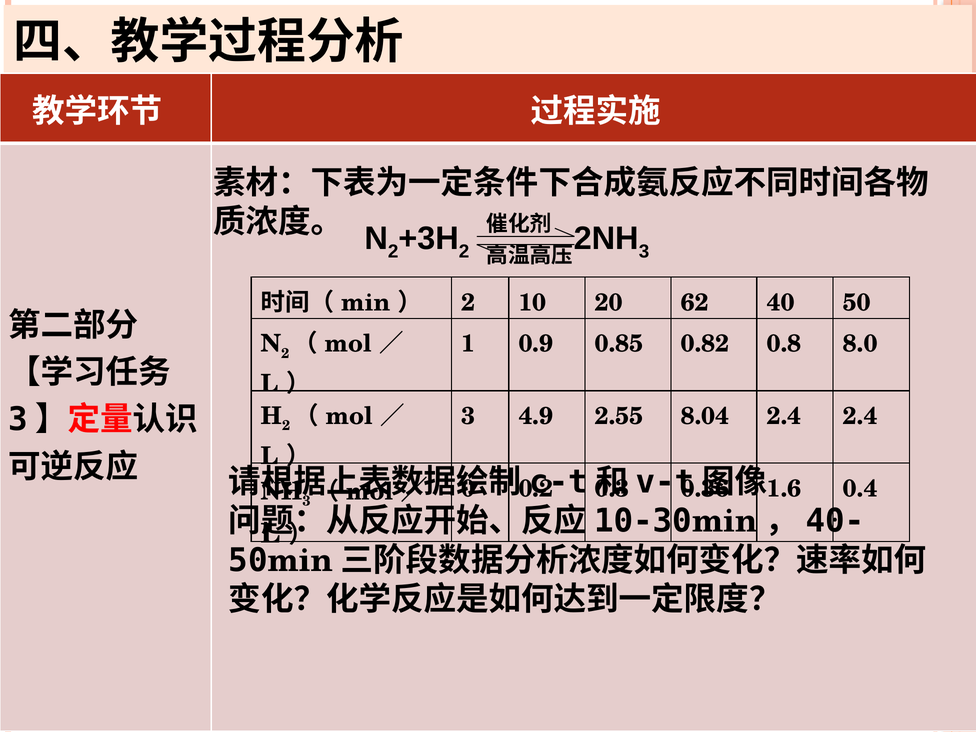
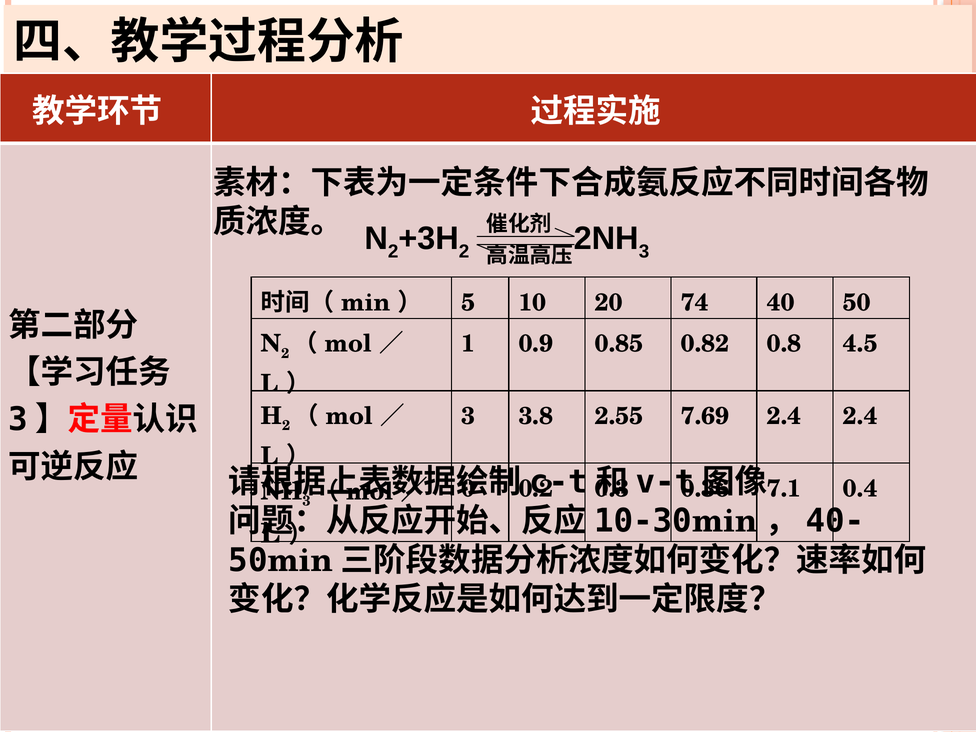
2: 2 -> 5 (468, 303)
62: 62 -> 74 (695, 303)
8.0: 8.0 -> 4.5 (860, 344)
4.9: 4.9 -> 3.8 (536, 416)
8.04: 8.04 -> 7.69 (705, 416)
1.6: 1.6 -> 7.1 (784, 489)
